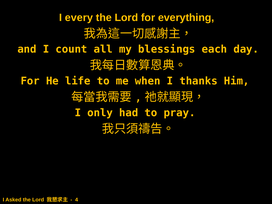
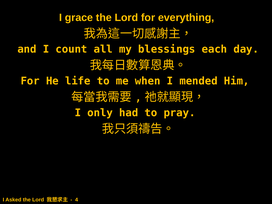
every: every -> grace (79, 18)
thanks: thanks -> mended (199, 81)
